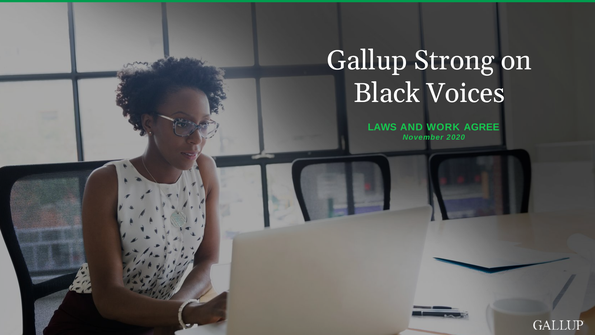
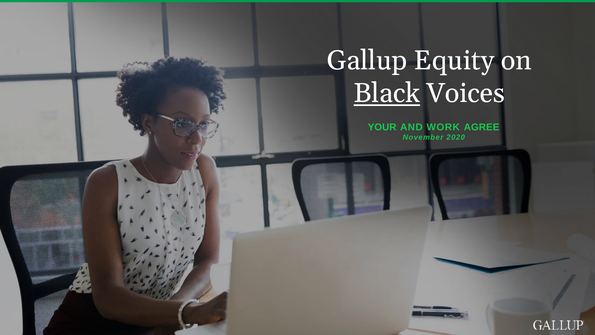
Strong: Strong -> Equity (454, 60)
Black underline: none -> present (387, 93)
LAWS: LAWS -> YOUR (382, 127)
